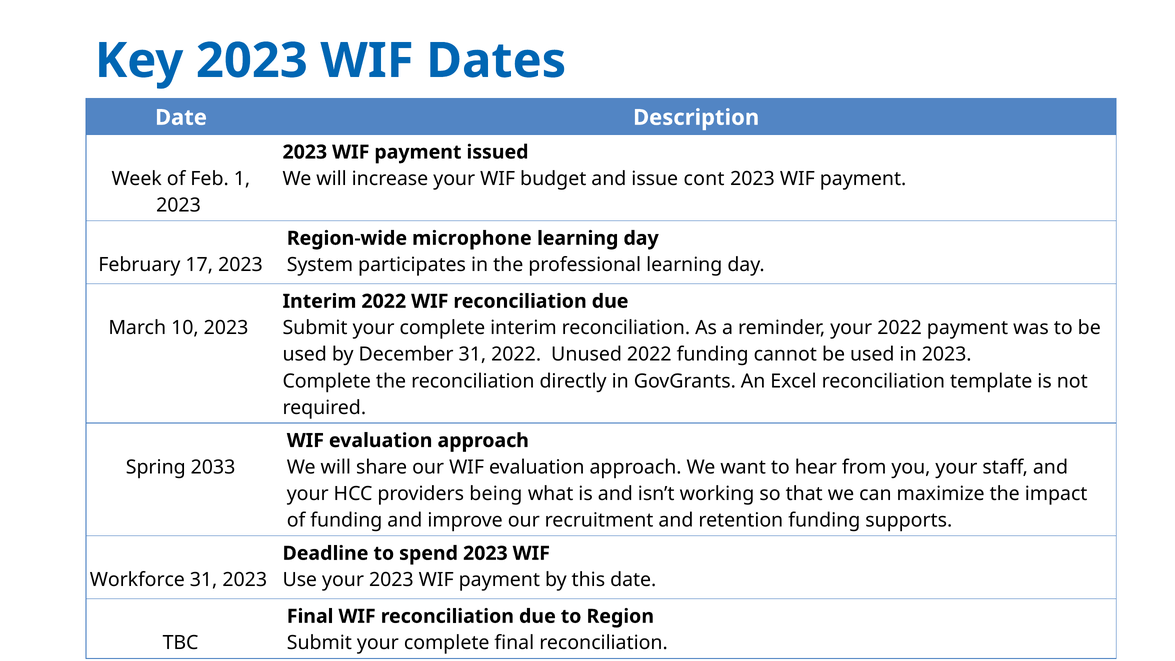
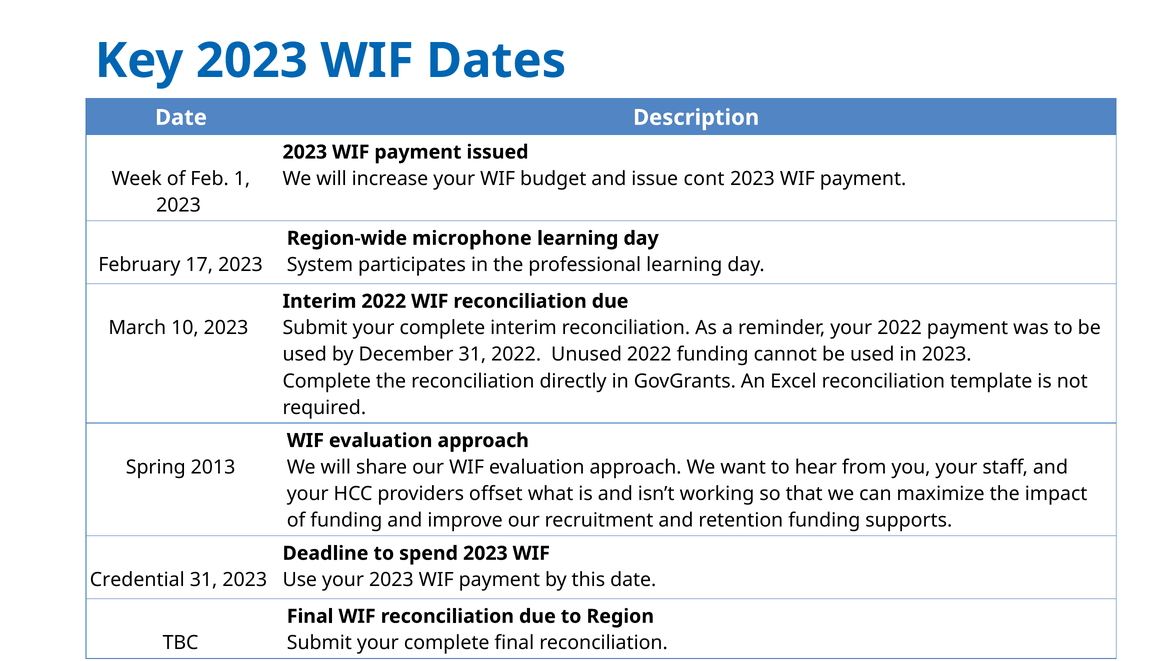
2033: 2033 -> 2013 (213, 467)
being: being -> offset (496, 494)
Workforce: Workforce -> Credential (137, 580)
